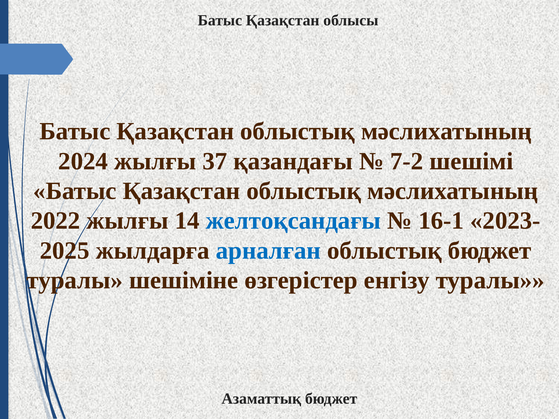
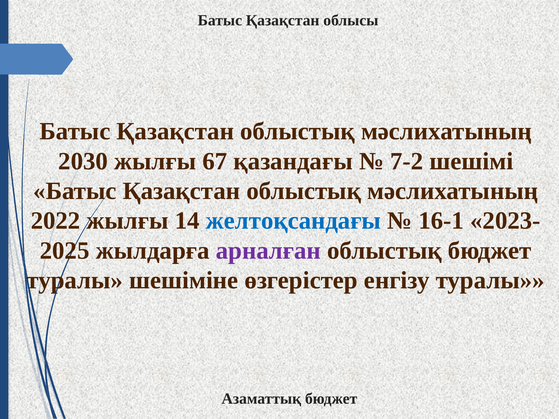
2024: 2024 -> 2030 (83, 161)
37: 37 -> 67 (215, 161)
арналған colour: blue -> purple (268, 251)
